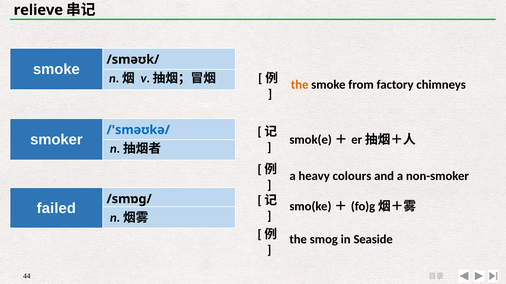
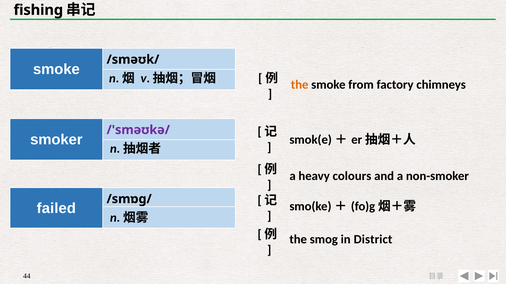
relieve: relieve -> fishing (38, 10)
/'sməʊkə/ colour: blue -> purple (138, 130)
Seaside: Seaside -> District (373, 240)
